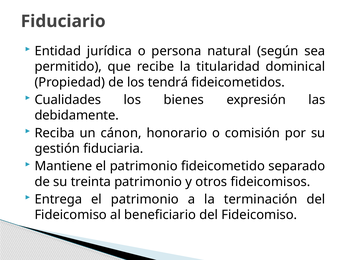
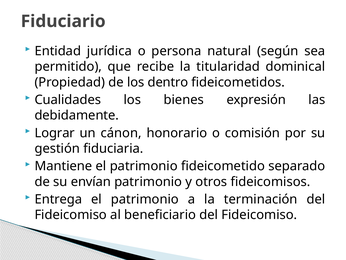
tendrá: tendrá -> dentro (168, 82)
Reciba: Reciba -> Lograr (55, 133)
treinta: treinta -> envían (91, 181)
